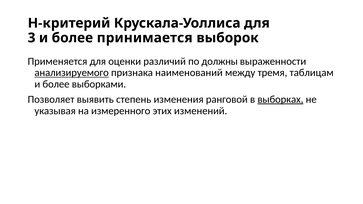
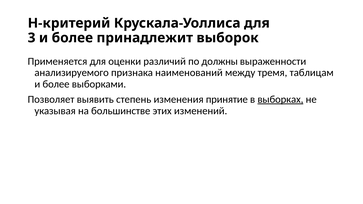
принимается: принимается -> принадлежит (145, 38)
анализируемого underline: present -> none (72, 73)
ранговой: ранговой -> принятие (227, 99)
измеренного: измеренного -> большинстве (121, 111)
